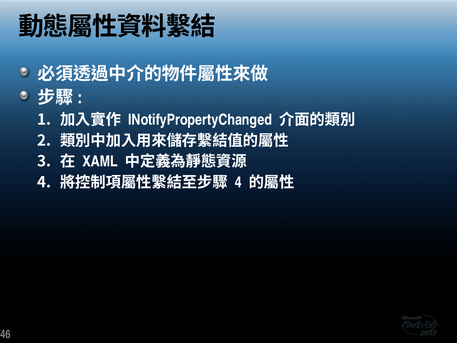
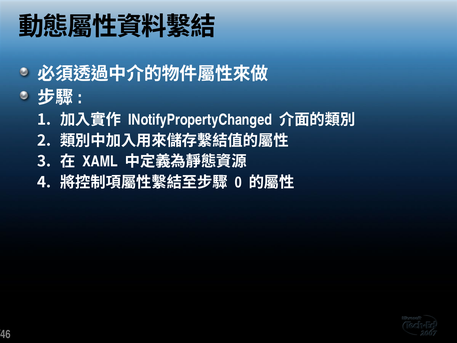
4: 4 -> 0 (238, 182)
